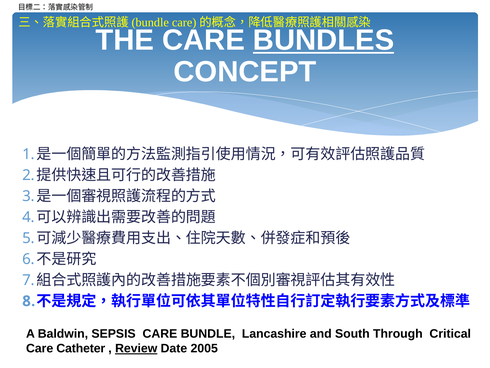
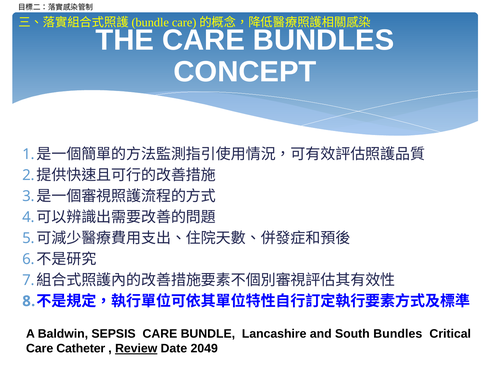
BUNDLES underline: present -> none (324, 40)
South Through: Through -> Bundles (398, 333)
2005: 2005 -> 2049 (204, 348)
